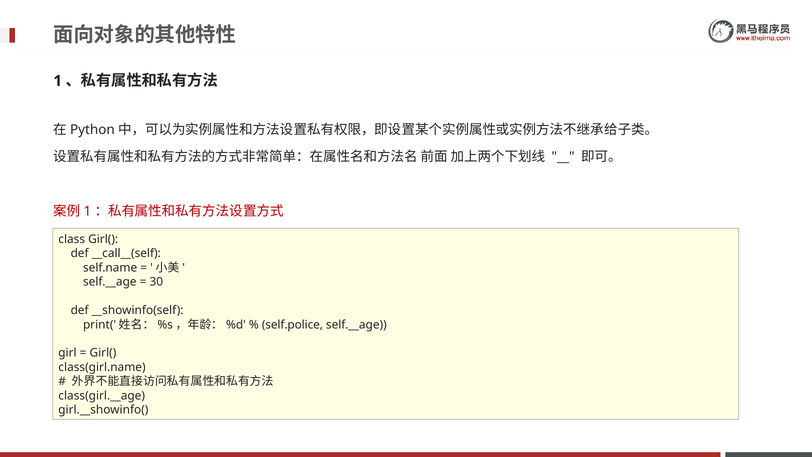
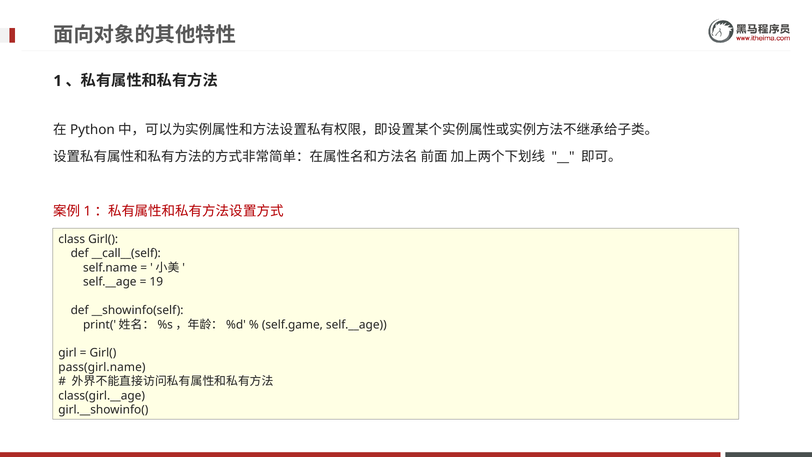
30: 30 -> 19 (156, 282)
self.police: self.police -> self.game (292, 324)
class(girl.name: class(girl.name -> pass(girl.name (102, 367)
